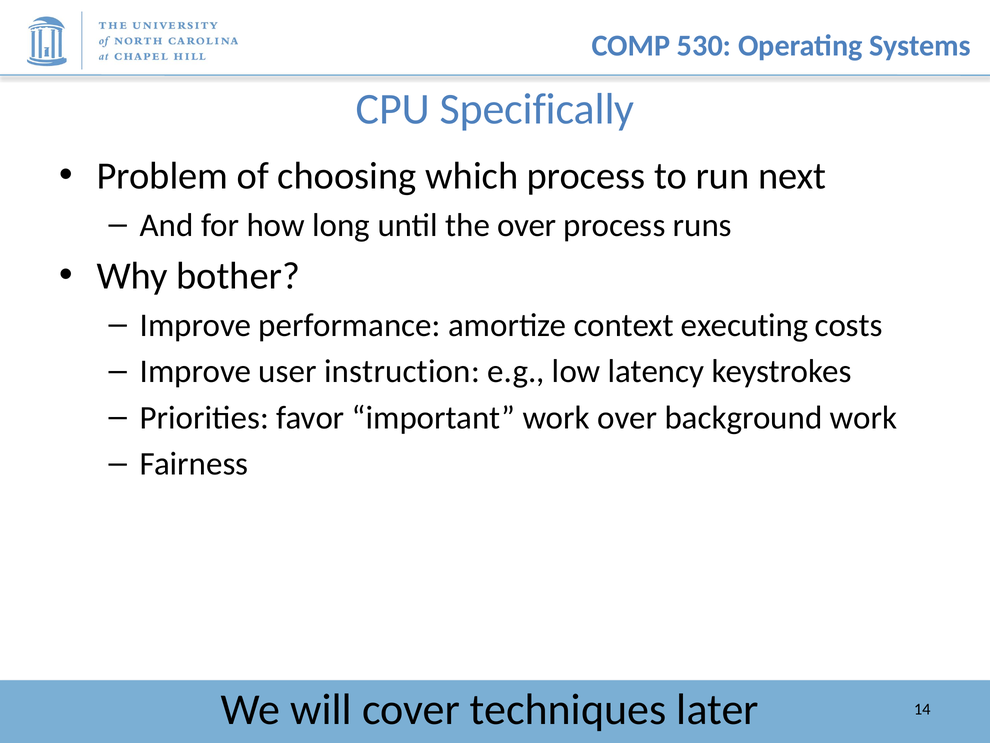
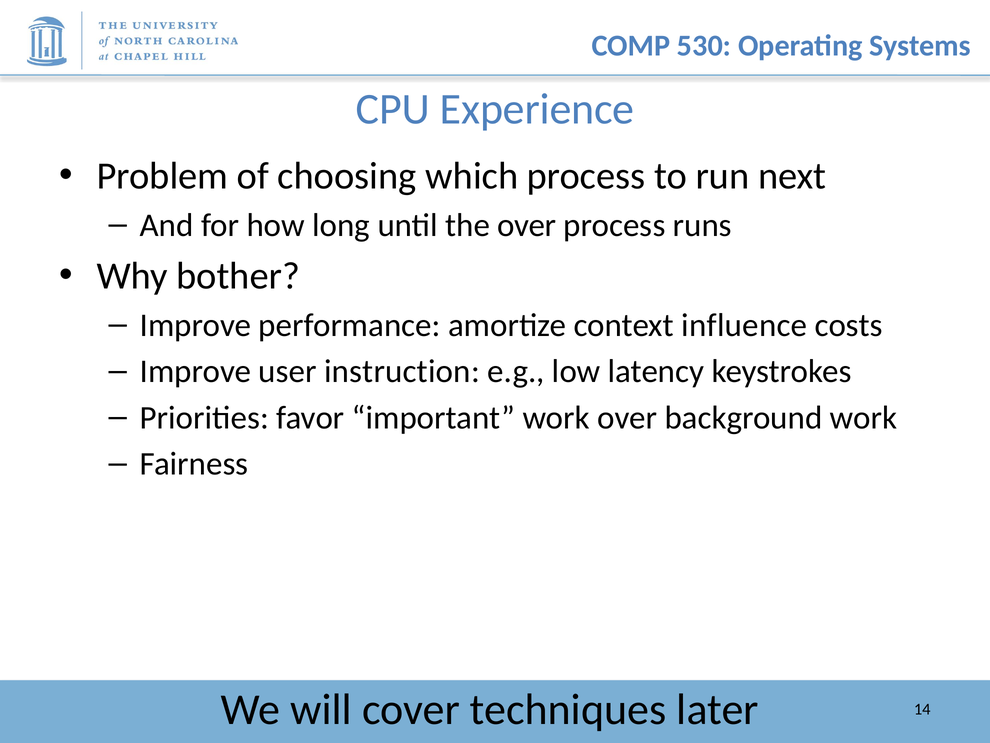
Specifically: Specifically -> Experience (537, 109)
executing: executing -> influence (744, 325)
